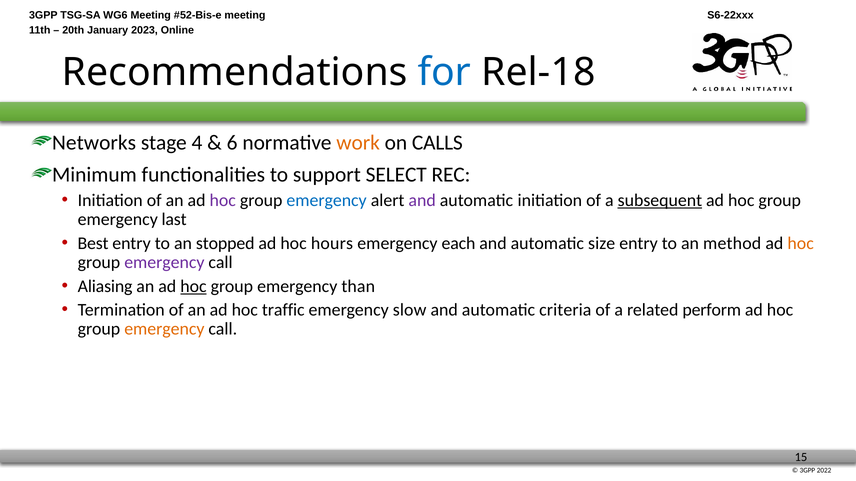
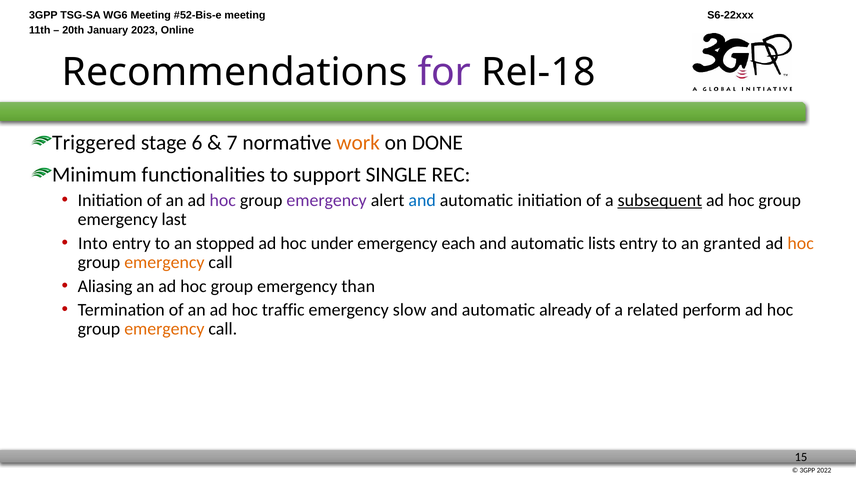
for colour: blue -> purple (444, 72)
Networks: Networks -> Triggered (94, 143)
4: 4 -> 6 (197, 143)
6: 6 -> 7 (232, 143)
CALLS: CALLS -> DONE (437, 143)
SELECT: SELECT -> SINGLE (396, 175)
emergency colour: blue -> purple (327, 200)
and colour: purple -> blue (422, 200)
Best: Best -> Into (93, 243)
hours: hours -> under (332, 243)
size: size -> lists (602, 243)
method: method -> granted (732, 243)
emergency colour: purple -> orange (164, 263)
hoc underline: present -> none (193, 286)
criteria: criteria -> already (565, 310)
